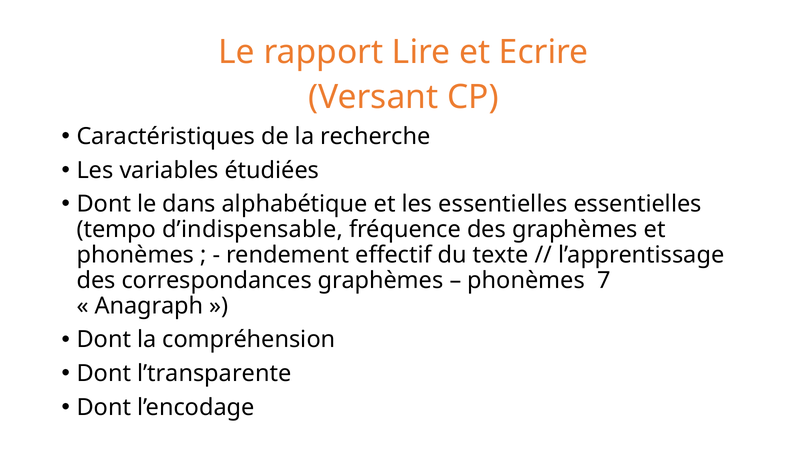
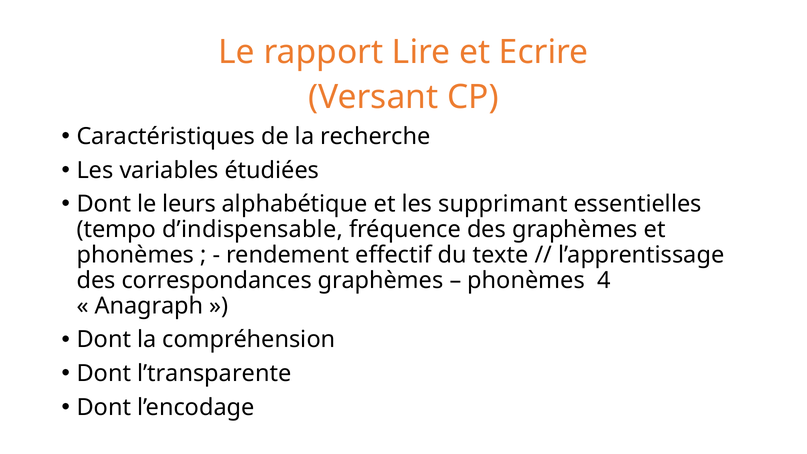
dans: dans -> leurs (189, 204)
les essentielles: essentielles -> supprimant (503, 204)
7: 7 -> 4 (604, 280)
